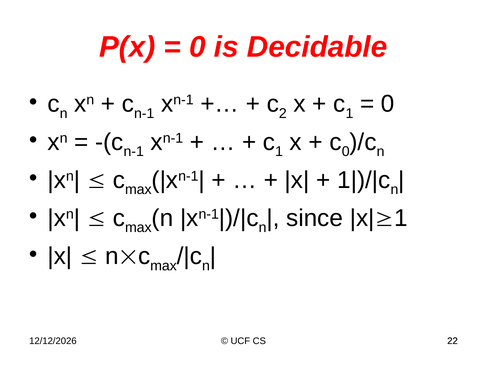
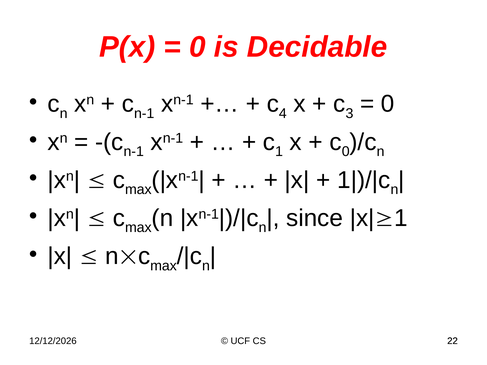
2: 2 -> 4 (283, 113)
1: 1 -> 3 (349, 113)
